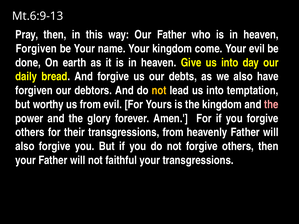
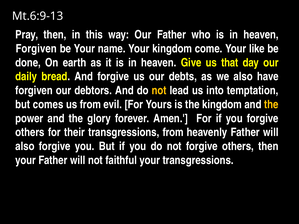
Your evil: evil -> like (257, 49)
Give us into: into -> that (230, 63)
worthy: worthy -> comes (48, 105)
the colour: pink -> yellow (271, 105)
